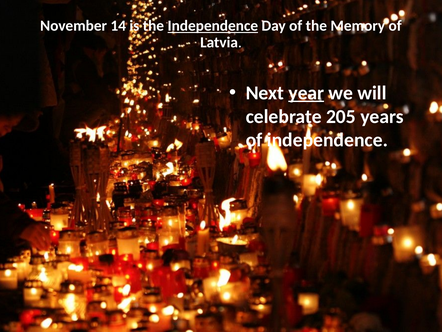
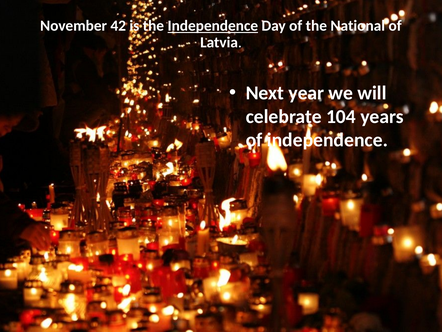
14: 14 -> 42 (118, 26)
Memory: Memory -> National (358, 26)
year underline: present -> none (306, 93)
205: 205 -> 104 (341, 116)
